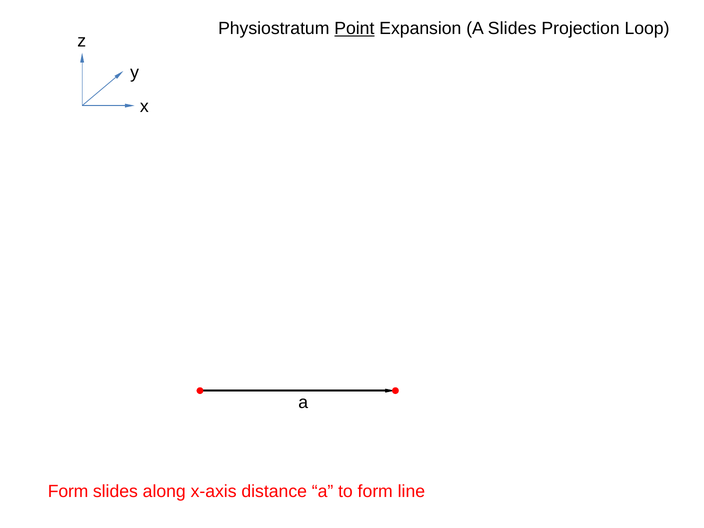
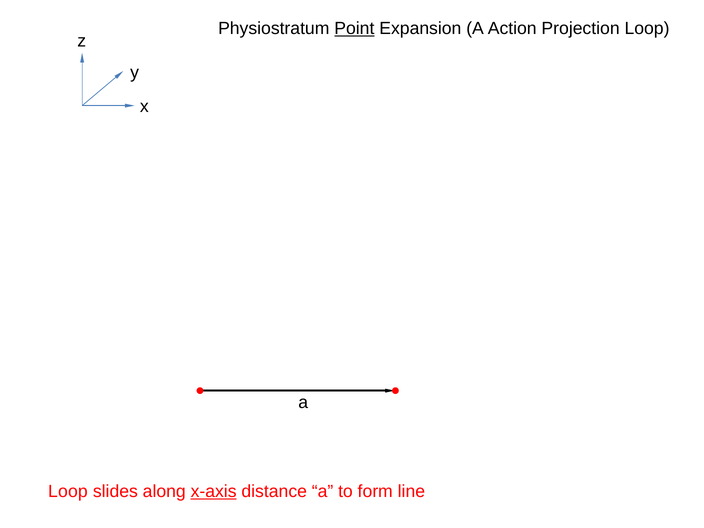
A Slides: Slides -> Action (512, 28)
Form: Form -> Loop (68, 491)
x-axis underline: none -> present (214, 491)
